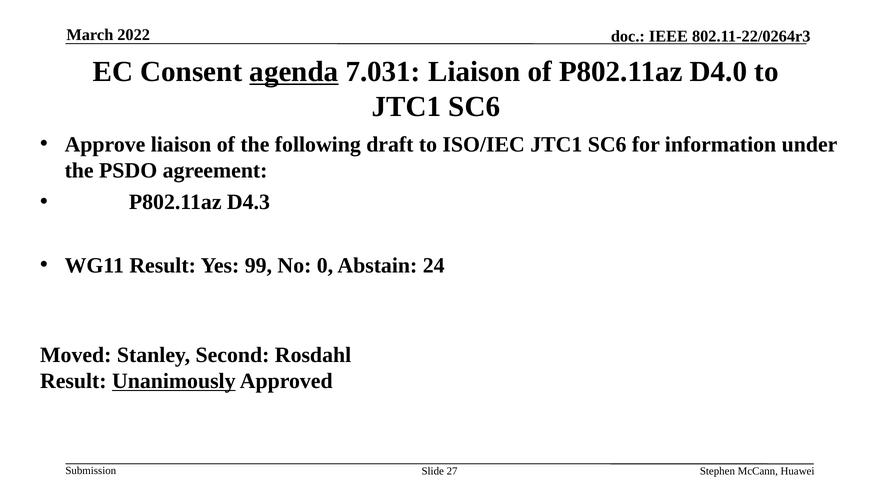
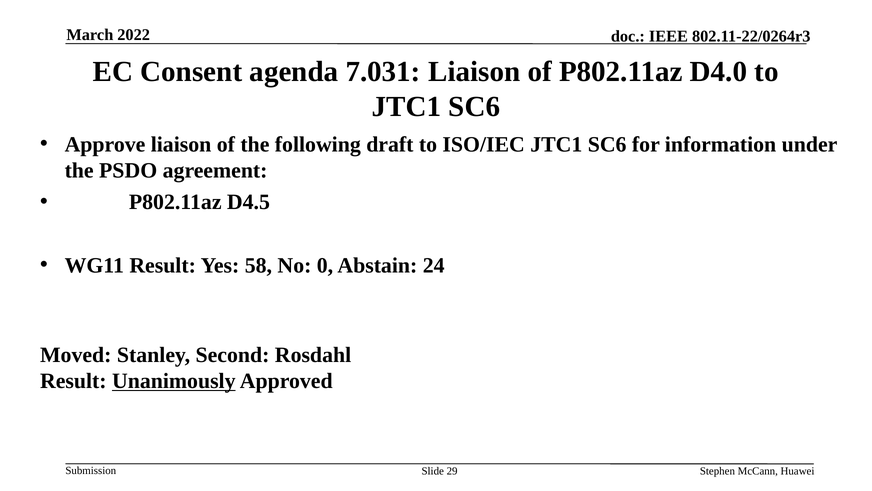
agenda underline: present -> none (294, 72)
D4.3: D4.3 -> D4.5 (248, 202)
99: 99 -> 58 (258, 265)
27: 27 -> 29 (452, 470)
